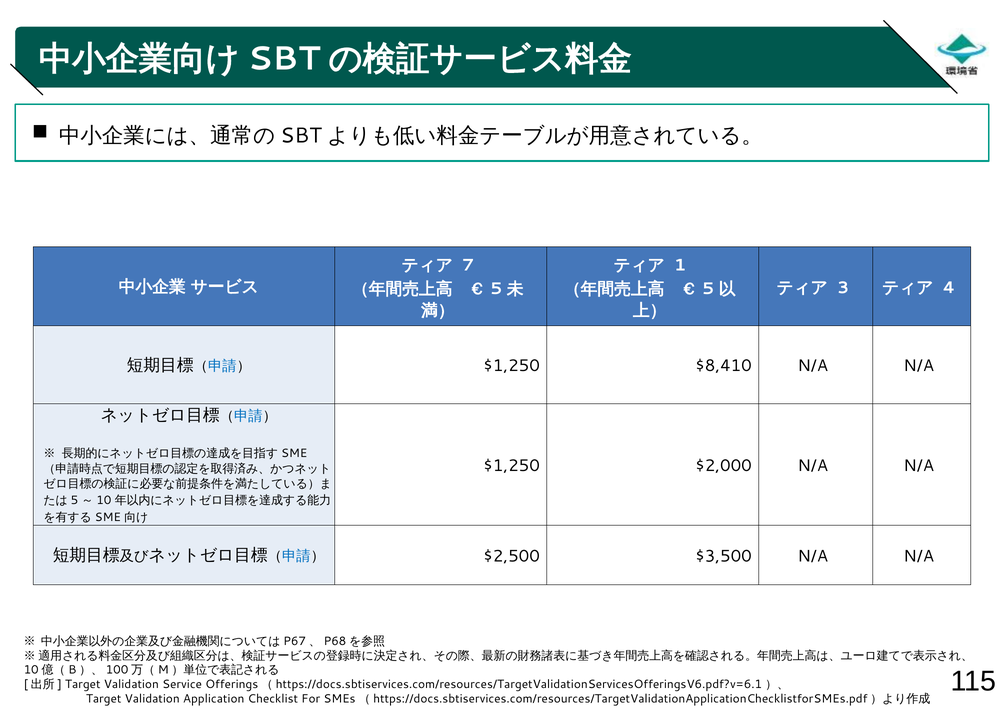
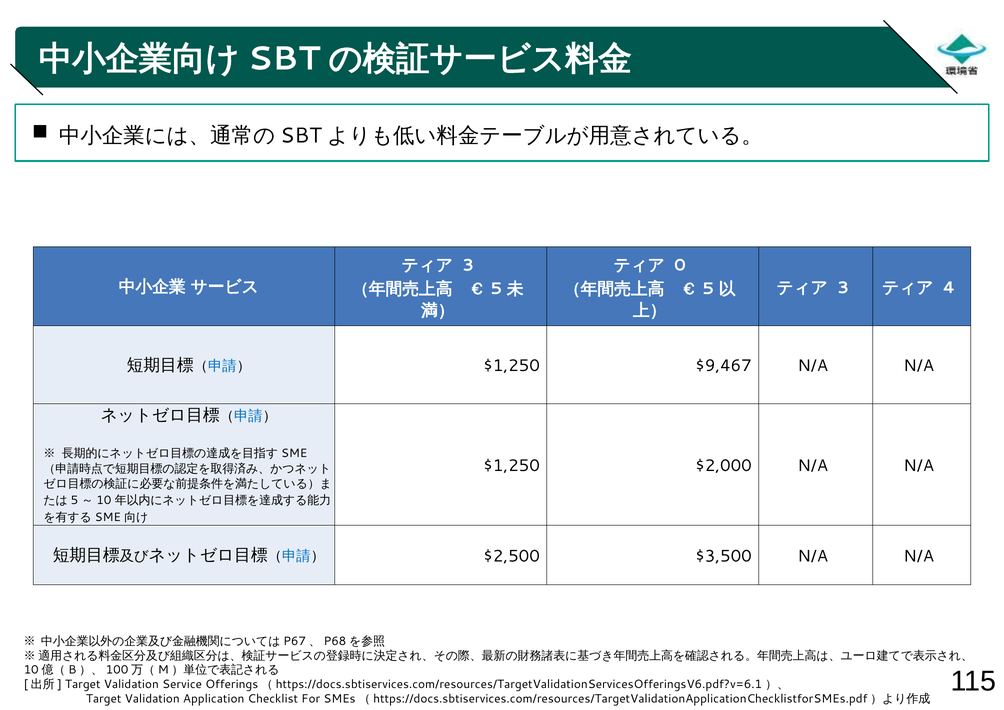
7: 7 -> 3 (468, 265)
1: 1 -> 0 (680, 265)
$8,410: $8,410 -> $9,467 (723, 366)
